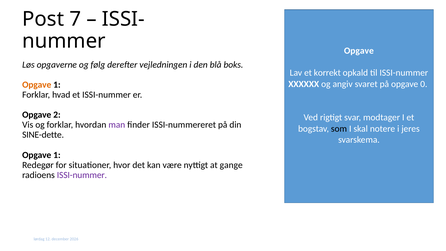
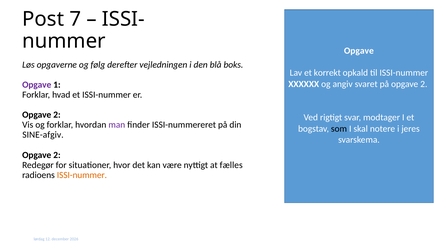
på opgave 0: 0 -> 2 (424, 84)
Opgave colour: orange -> purple (37, 85)
SINE-dette: SINE-dette -> SINE-afgiv (43, 135)
1: 1 -> 2 (57, 155)
gange: gange -> fælles (231, 165)
ISSI-nummer colour: purple -> orange (82, 175)
